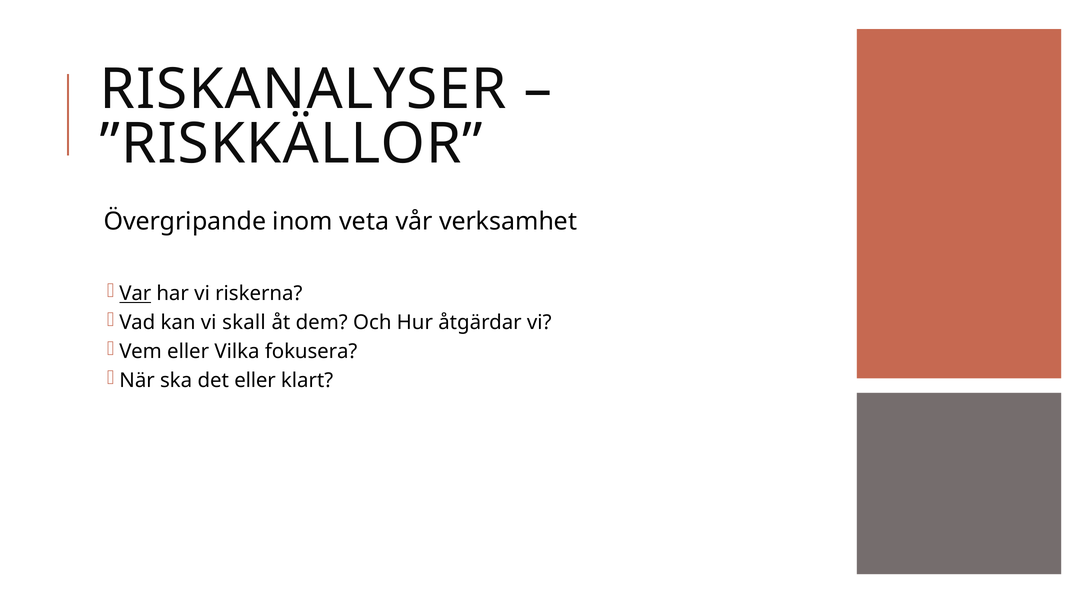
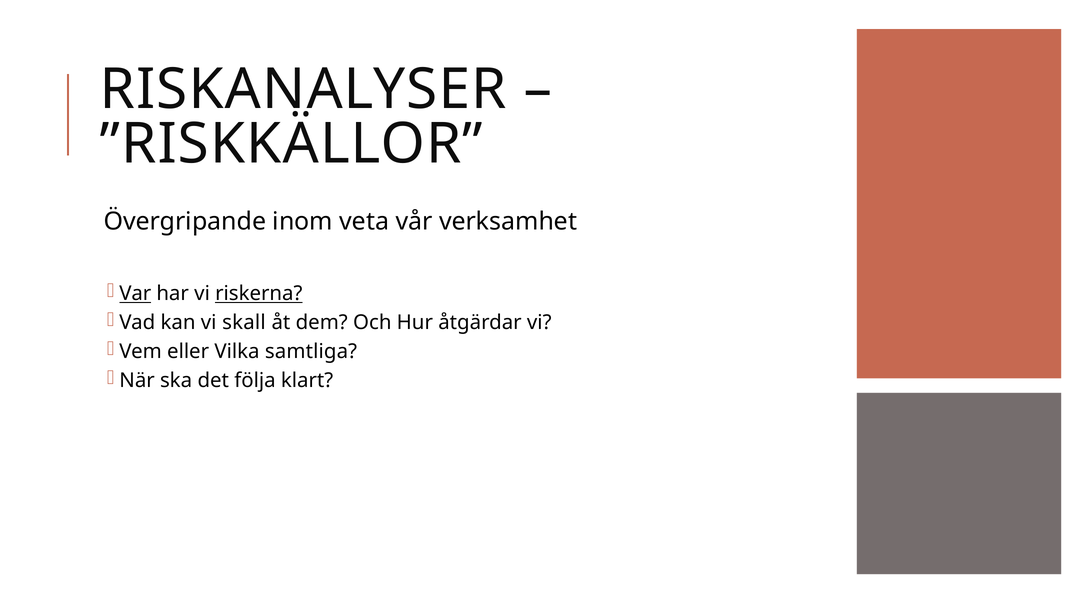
riskerna underline: none -> present (259, 294)
fokusera: fokusera -> samtliga (311, 352)
det eller: eller -> följa (255, 380)
